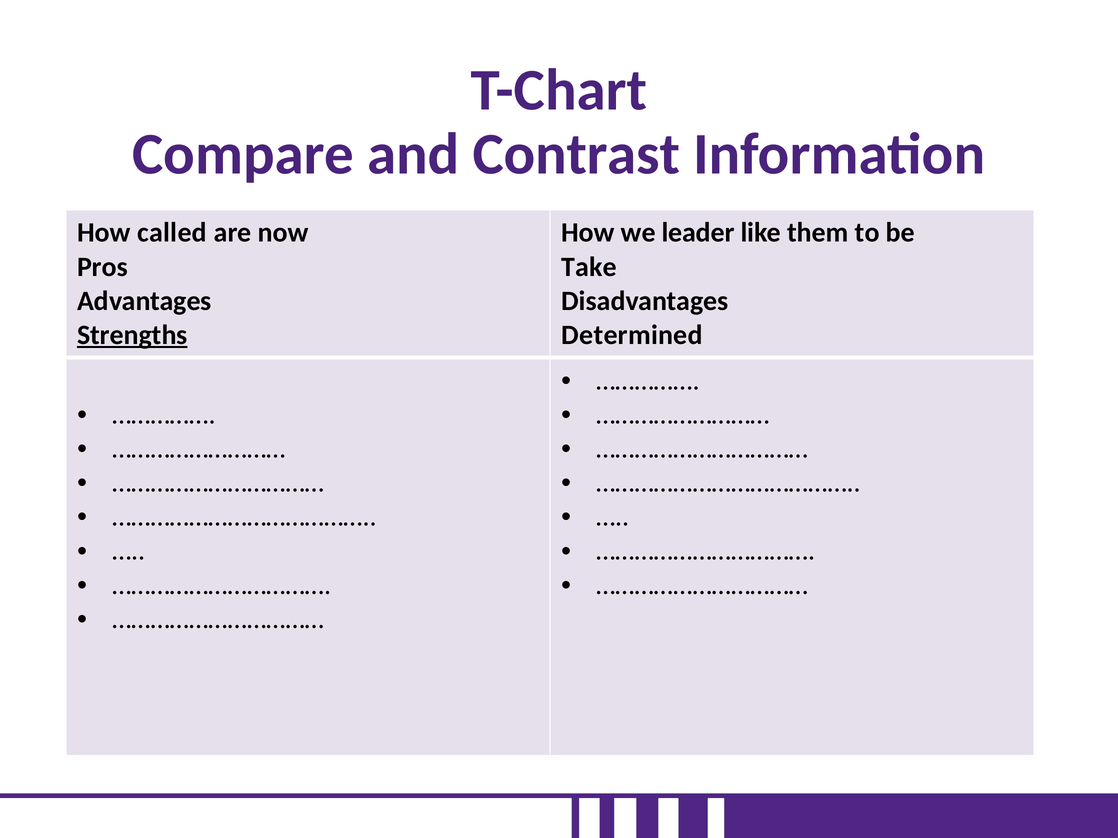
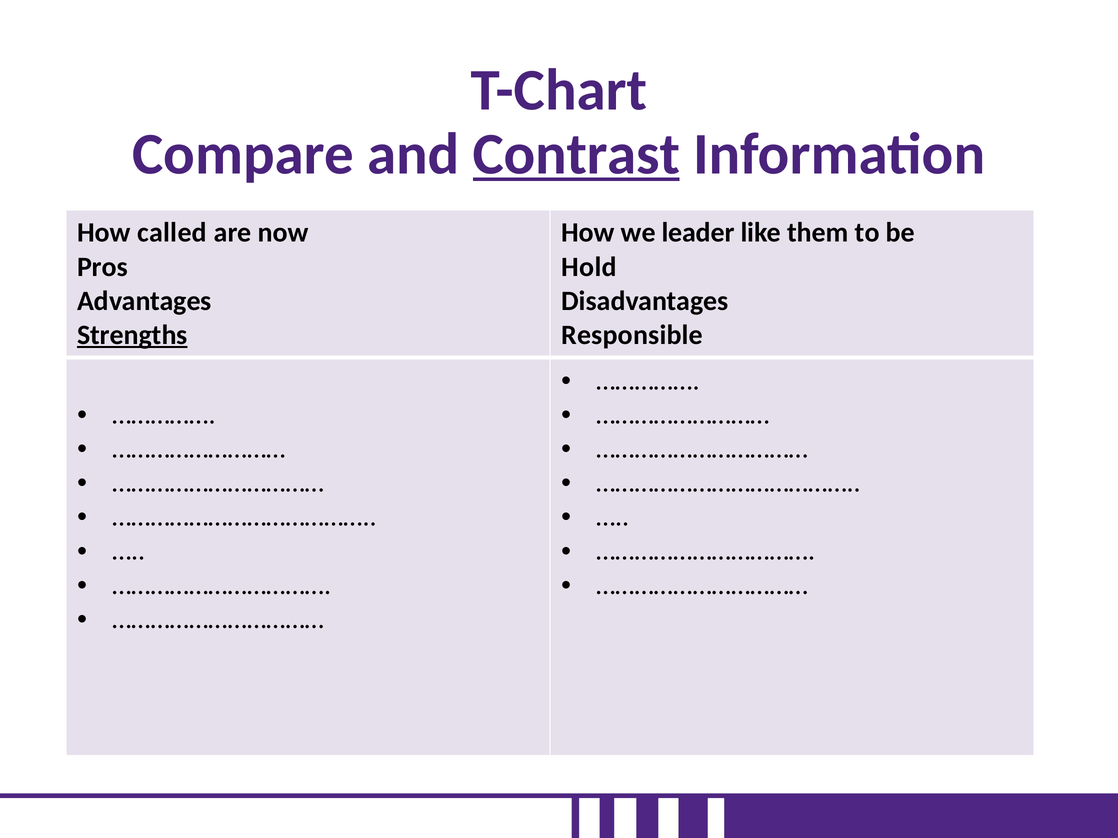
Contrast underline: none -> present (576, 154)
Take: Take -> Hold (589, 267)
Determined: Determined -> Responsible (632, 335)
